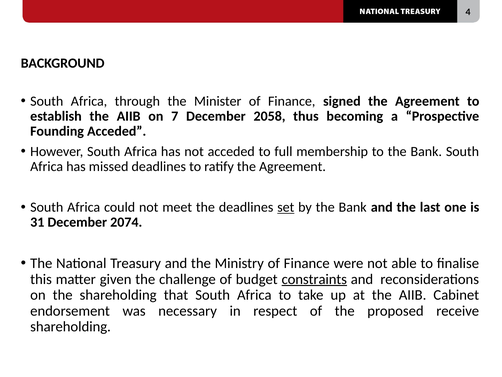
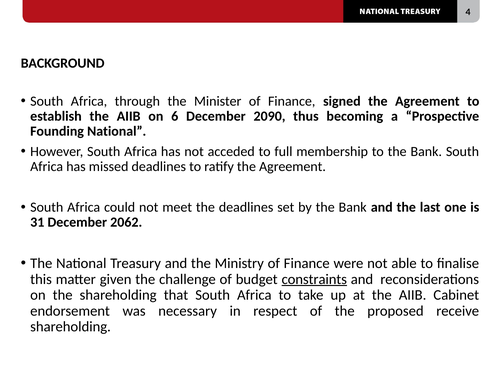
7: 7 -> 6 (175, 116)
2058: 2058 -> 2090 (269, 116)
Founding Acceded: Acceded -> National (117, 131)
set underline: present -> none (286, 207)
2074: 2074 -> 2062 (126, 222)
